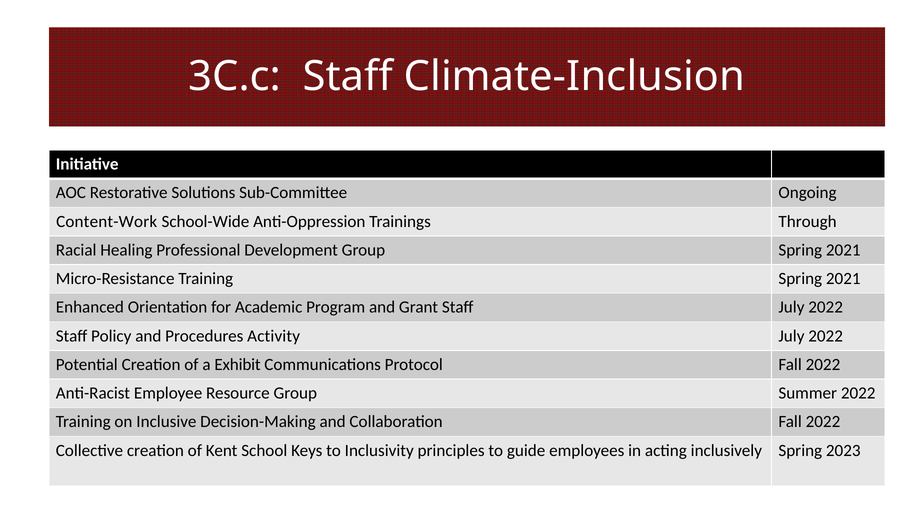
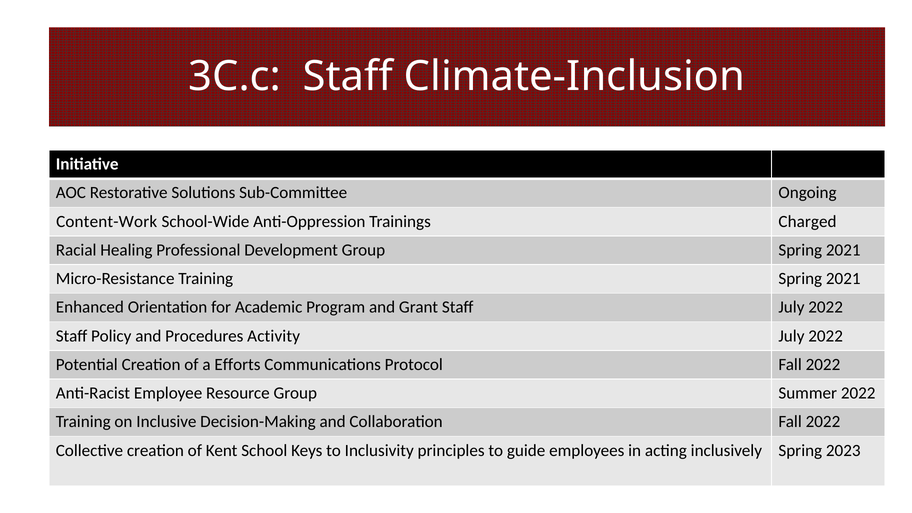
Through: Through -> Charged (808, 221)
Exhibit: Exhibit -> Efforts (237, 365)
